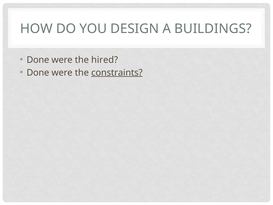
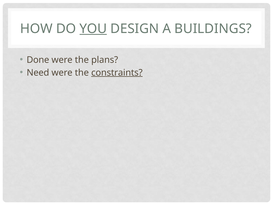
YOU underline: none -> present (93, 29)
hired: hired -> plans (105, 60)
Done: Done -> Need (38, 73)
